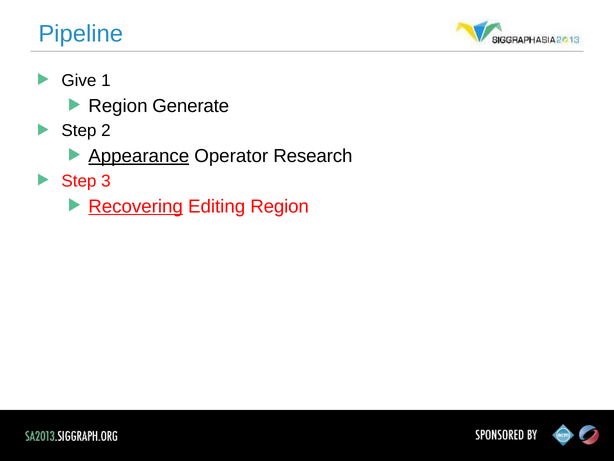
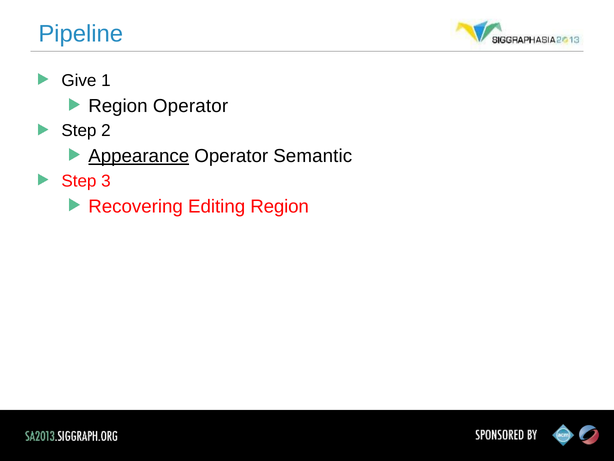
Region Generate: Generate -> Operator (191, 106)
Research: Research -> Semantic (313, 156)
Recovering underline: present -> none (136, 206)
